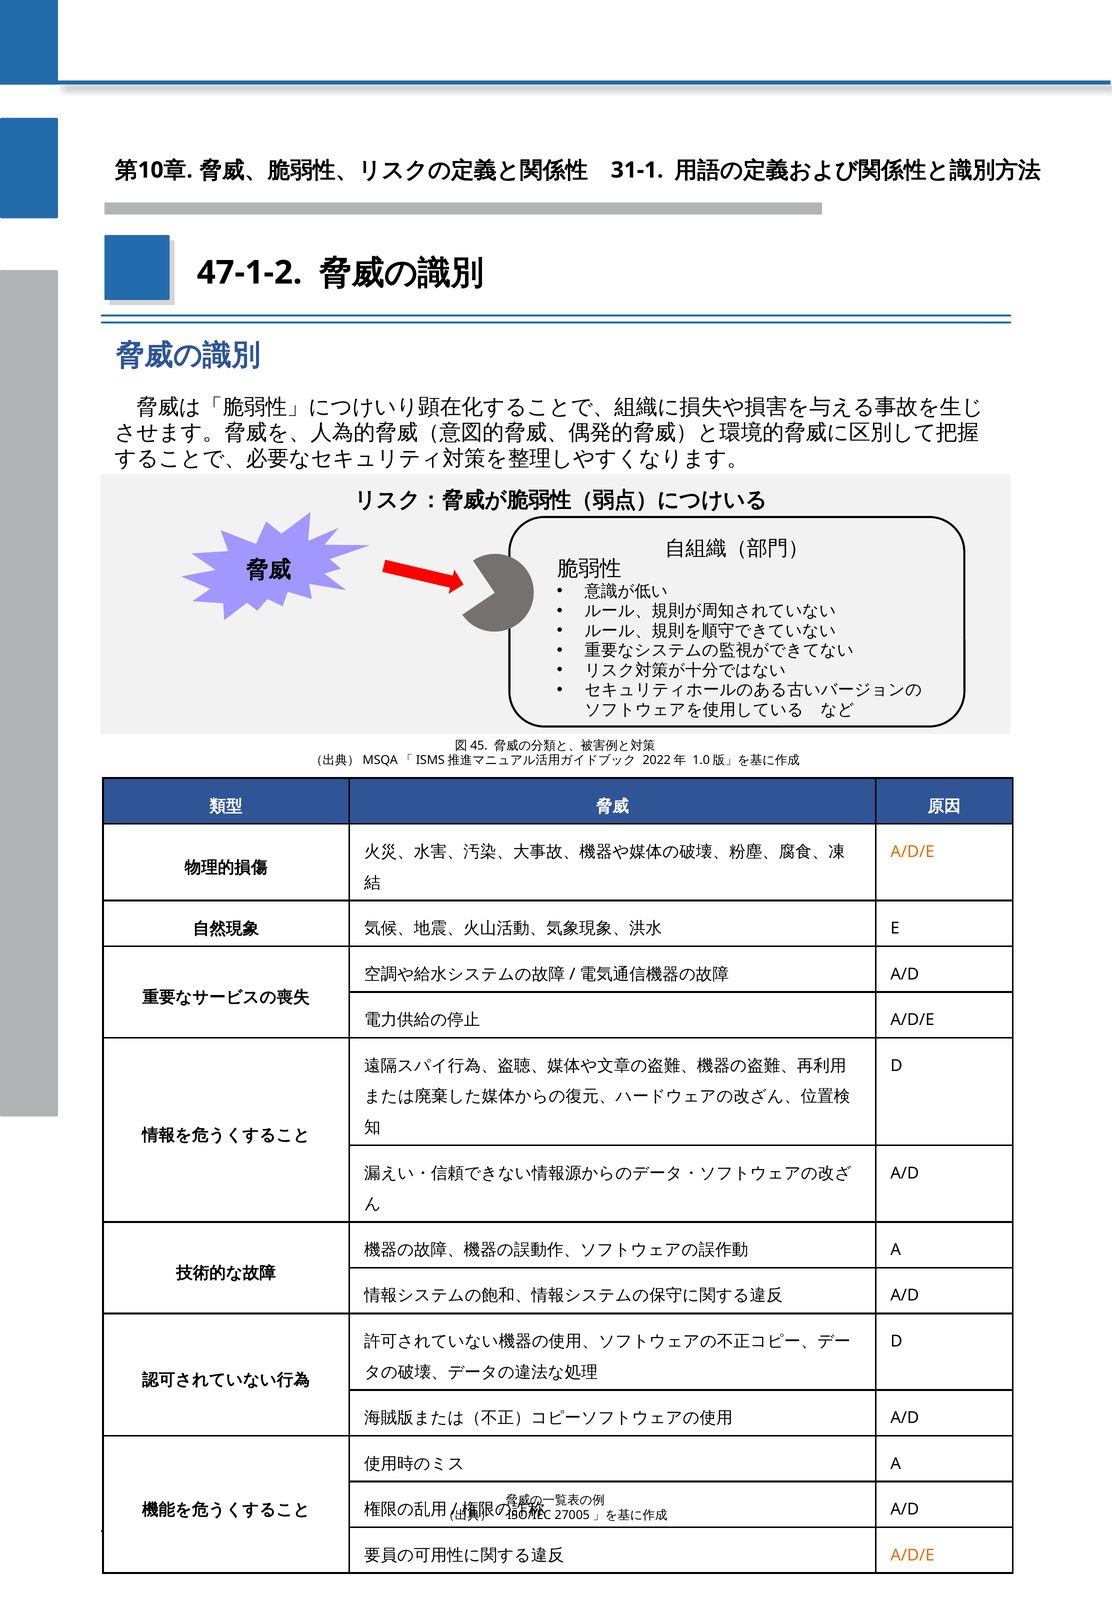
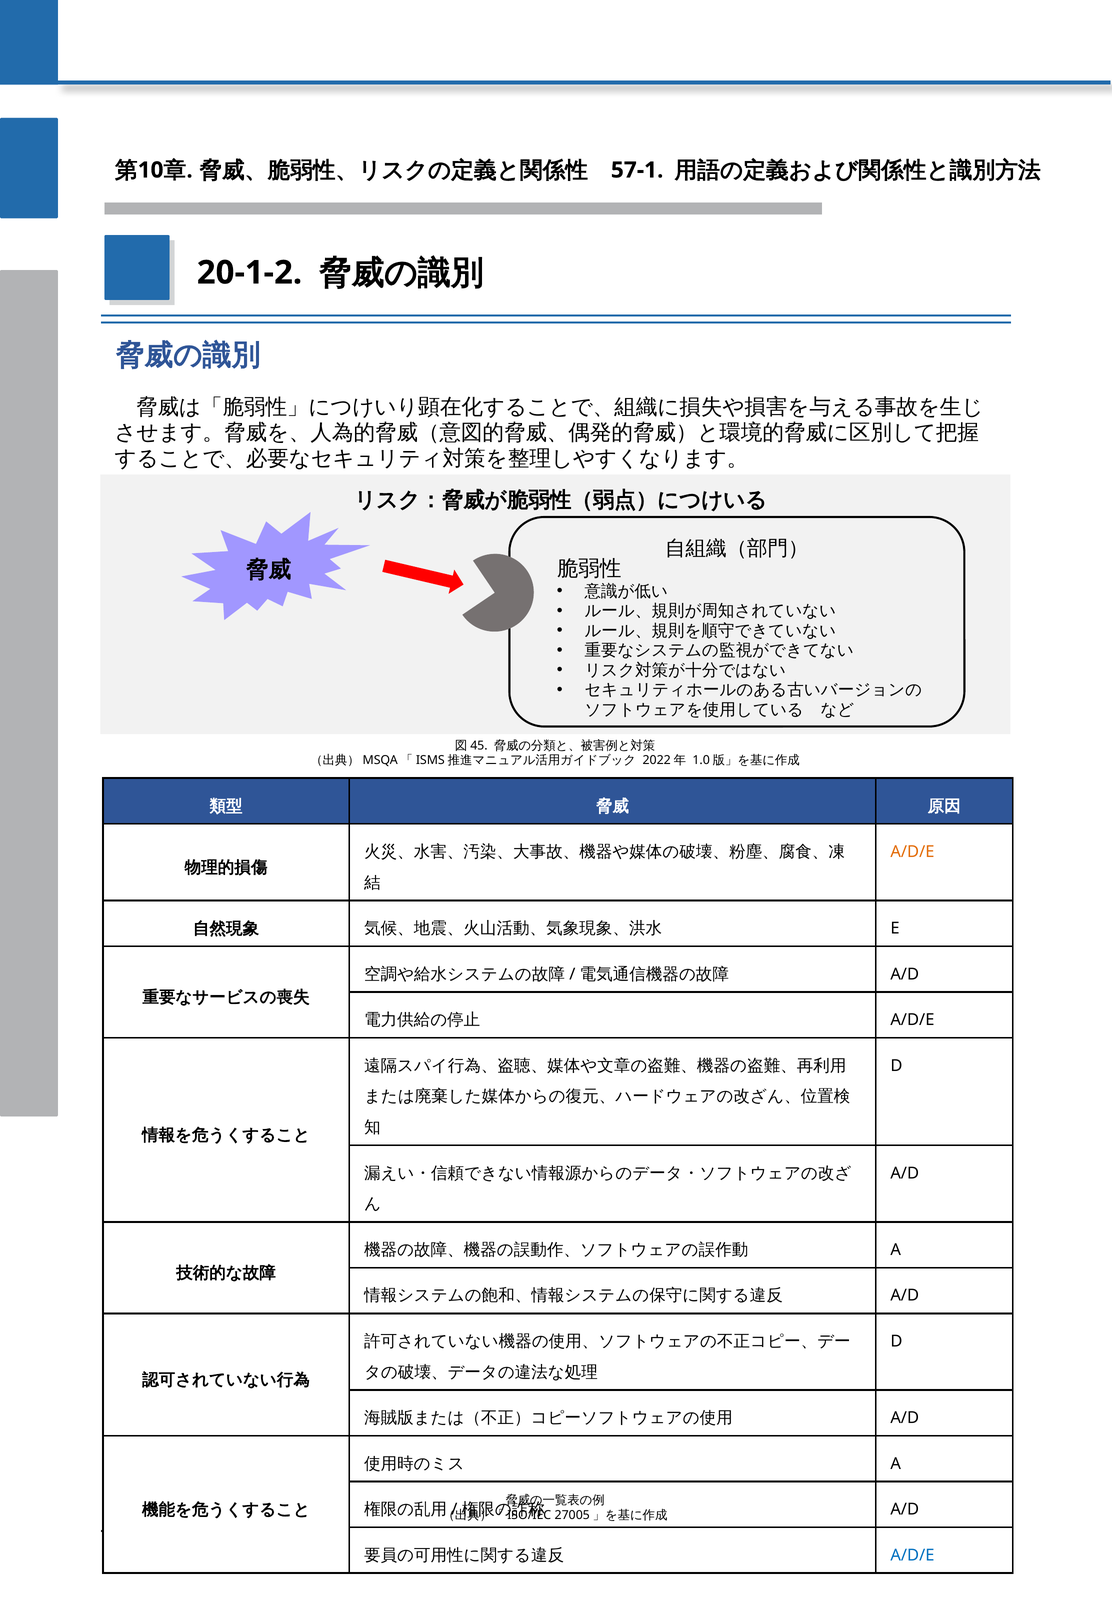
31-1: 31-1 -> 57-1 (637, 170)
47-1-2: 47-1-2 -> 20-1-2 (249, 273)
A/D/E colour: orange -> blue (912, 1555)
